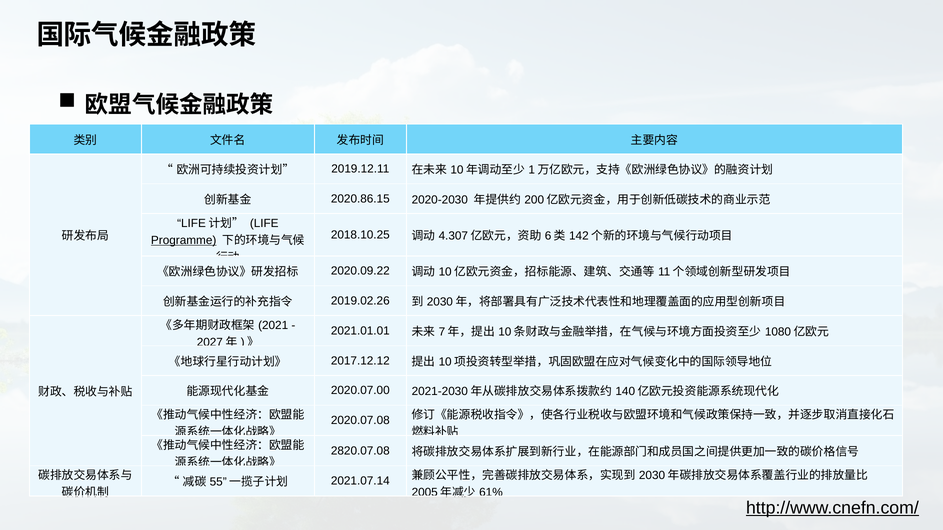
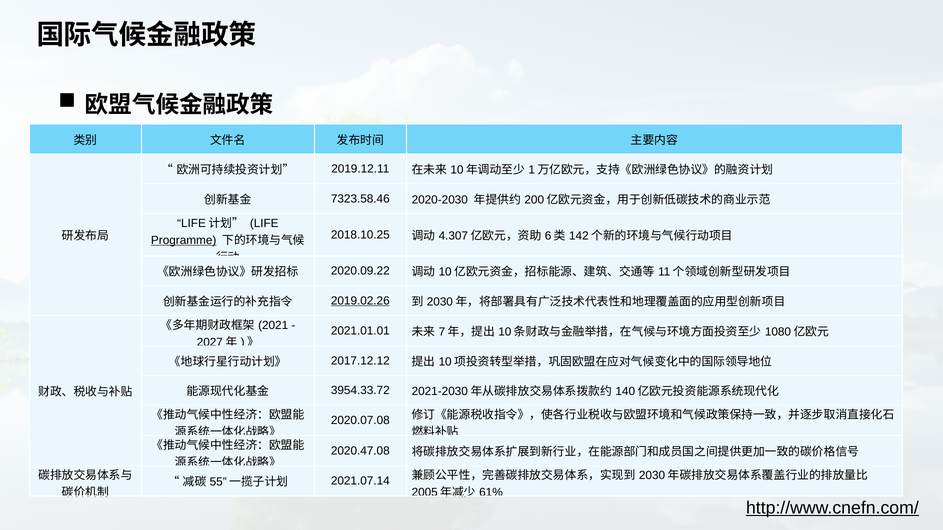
2020.86.15: 2020.86.15 -> 7323.58.46 (360, 199)
2019.02.26 underline: none -> present (360, 301)
2020.07.00: 2020.07.00 -> 3954.33.72 (360, 391)
2820.07.08: 2820.07.08 -> 2020.47.08 (360, 451)
